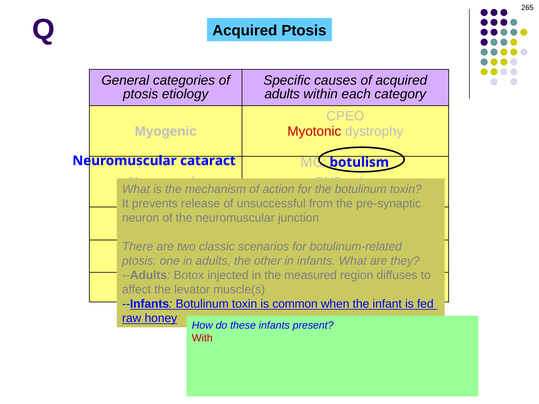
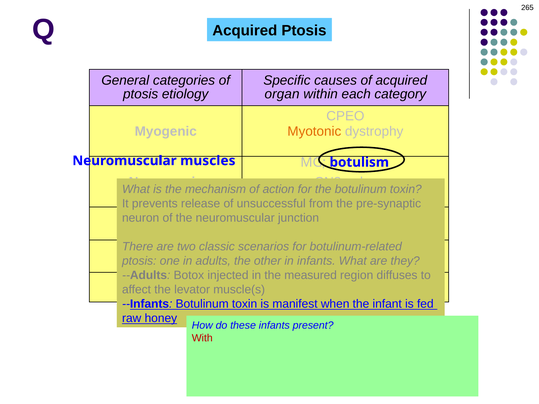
adults: adults -> organ (282, 94)
Myotonic colour: red -> orange (314, 131)
cataract: cataract -> muscles (208, 161)
common: common -> manifest (295, 304)
